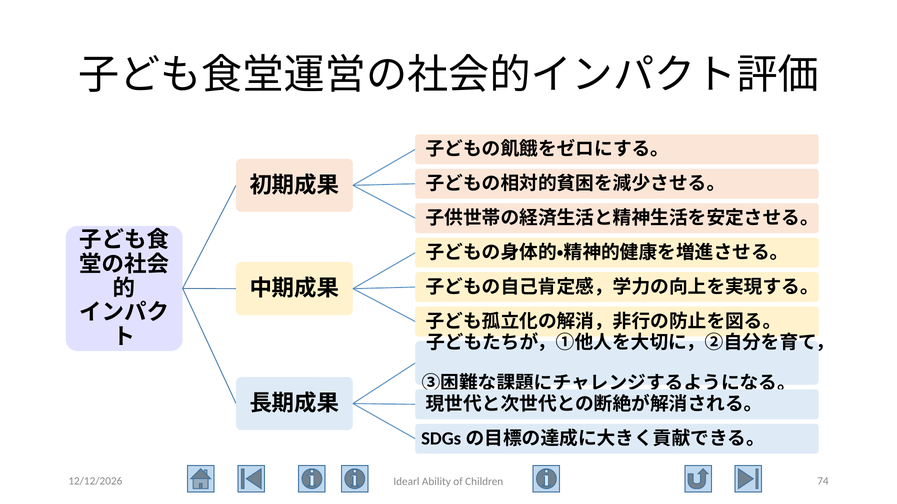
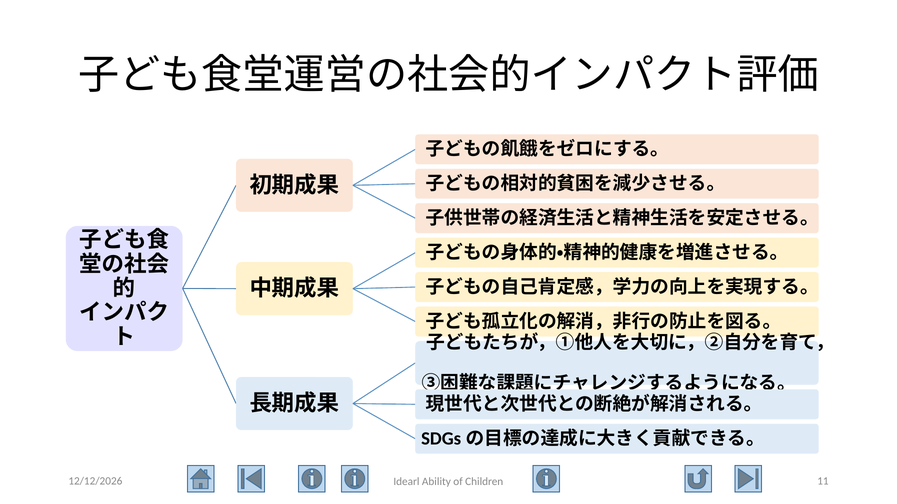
74: 74 -> 11 (823, 482)
